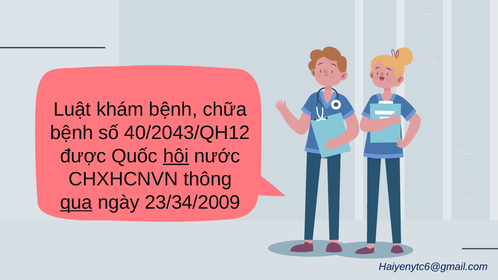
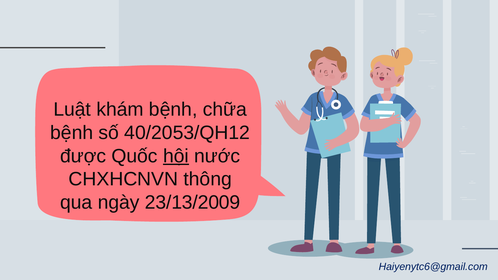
40/2043/QH12: 40/2043/QH12 -> 40/2053/QH12 (187, 133)
qua underline: present -> none (76, 203)
23/34/2009: 23/34/2009 -> 23/13/2009 (193, 203)
